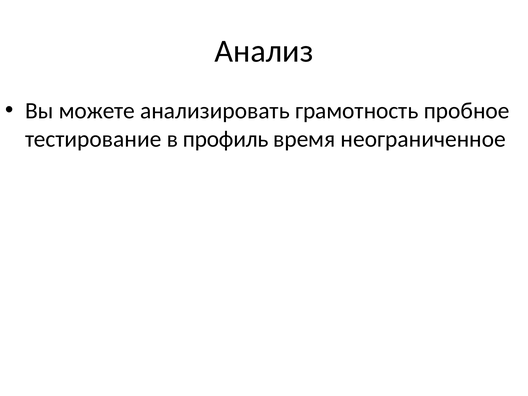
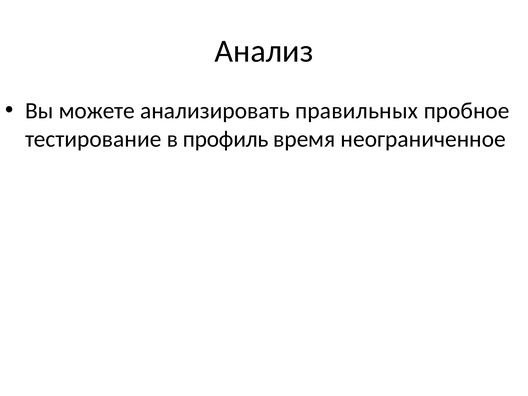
грамотность: грамотность -> правильных (357, 111)
